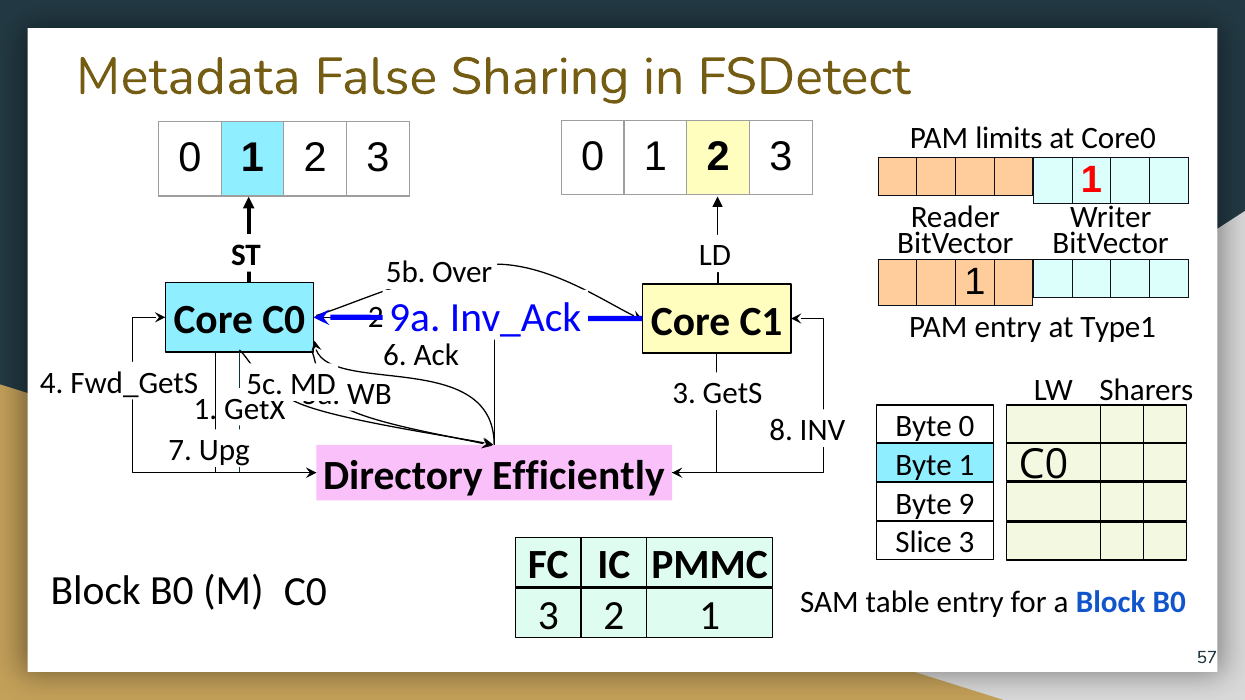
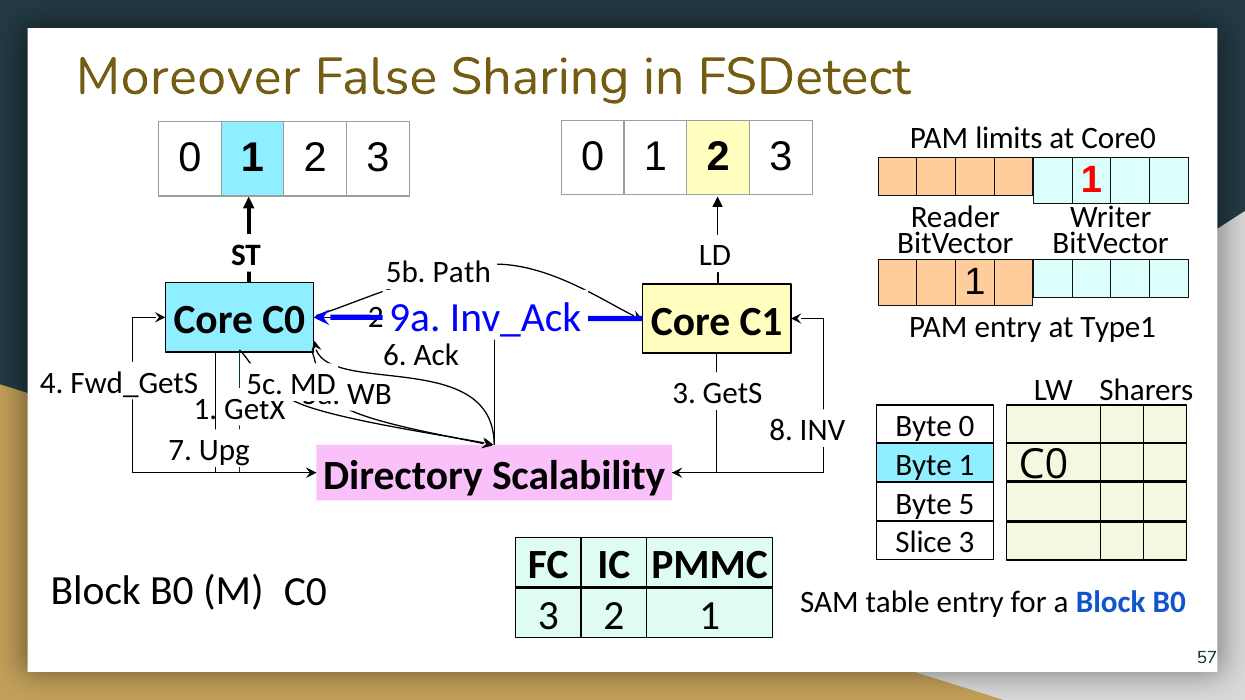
Metadata: Metadata -> Moreover (188, 77)
Over: Over -> Path (462, 272)
Efficiently: Efficiently -> Scalability (579, 476)
9: 9 -> 5 (967, 504)
